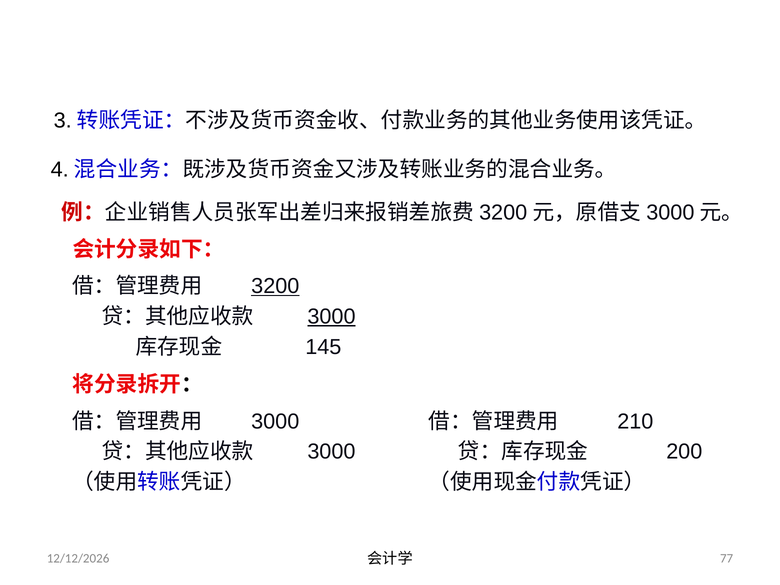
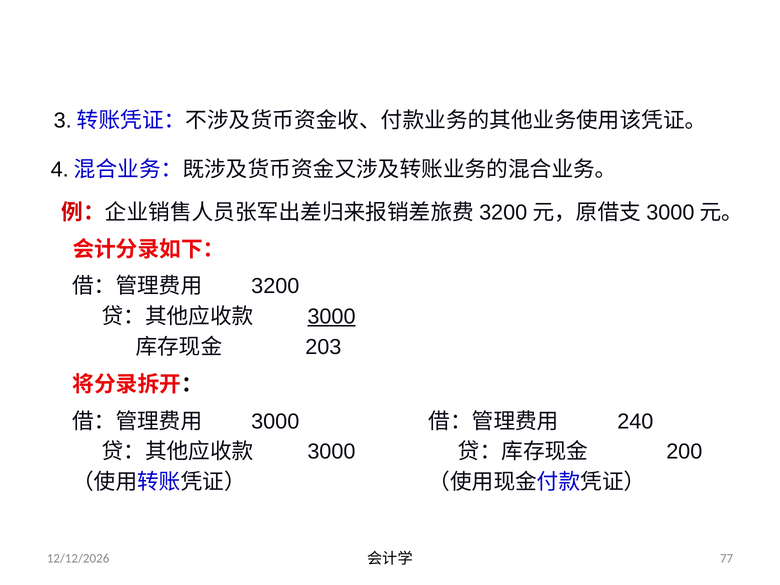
3200 underline: present -> none (275, 286)
145: 145 -> 203 (323, 347)
210: 210 -> 240 (635, 421)
